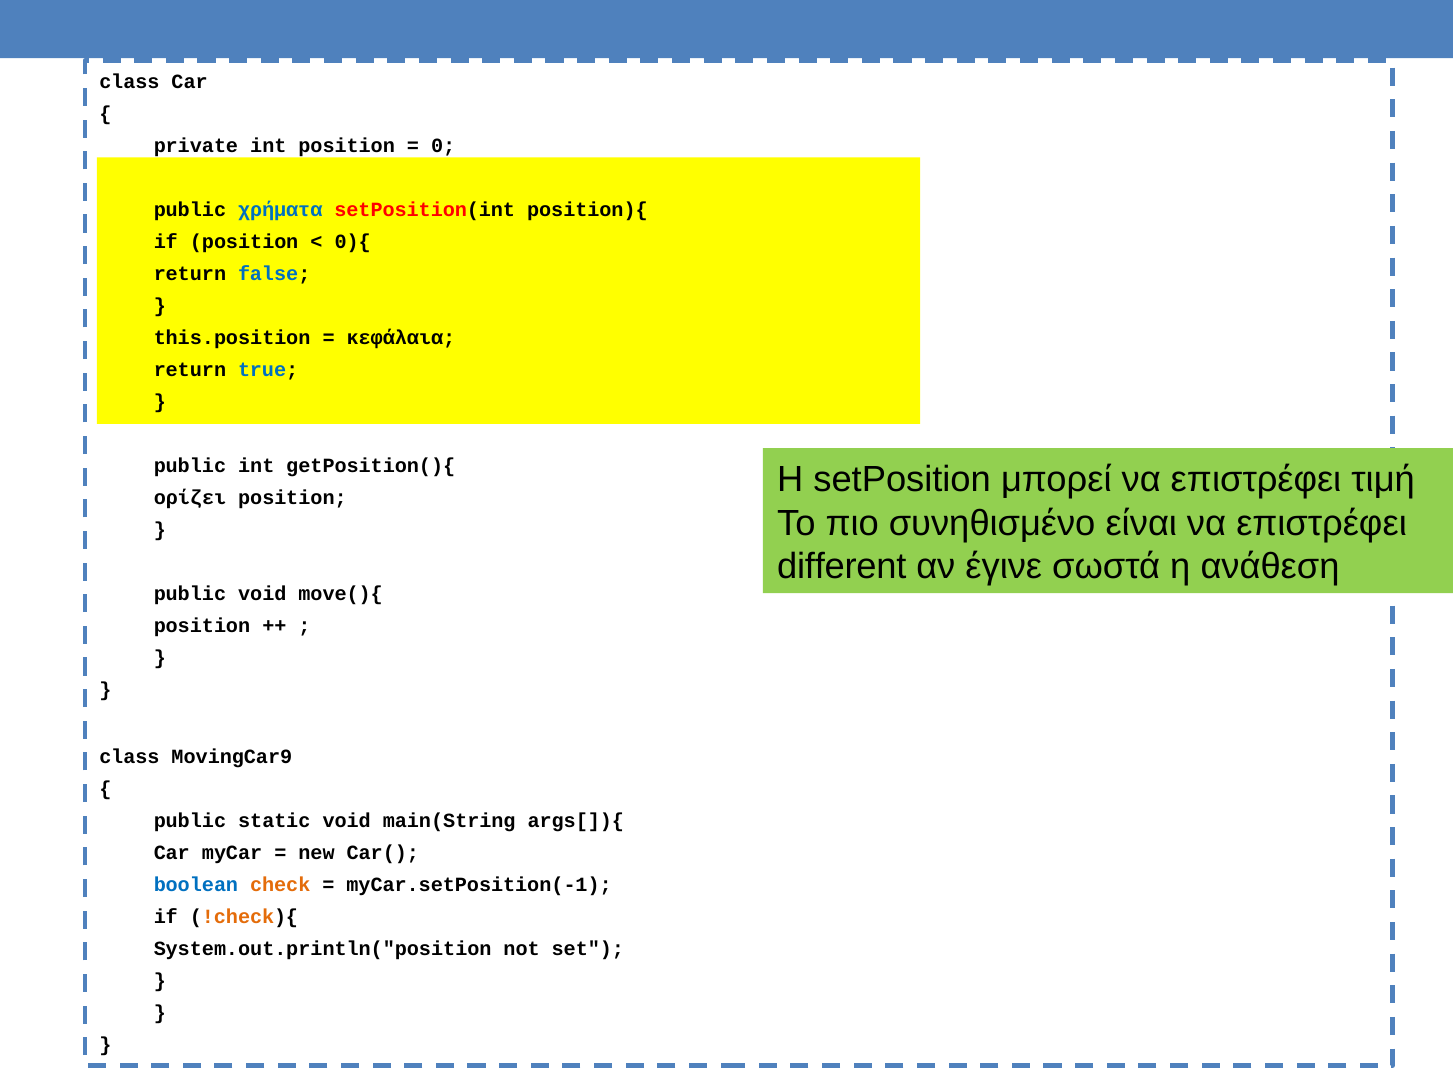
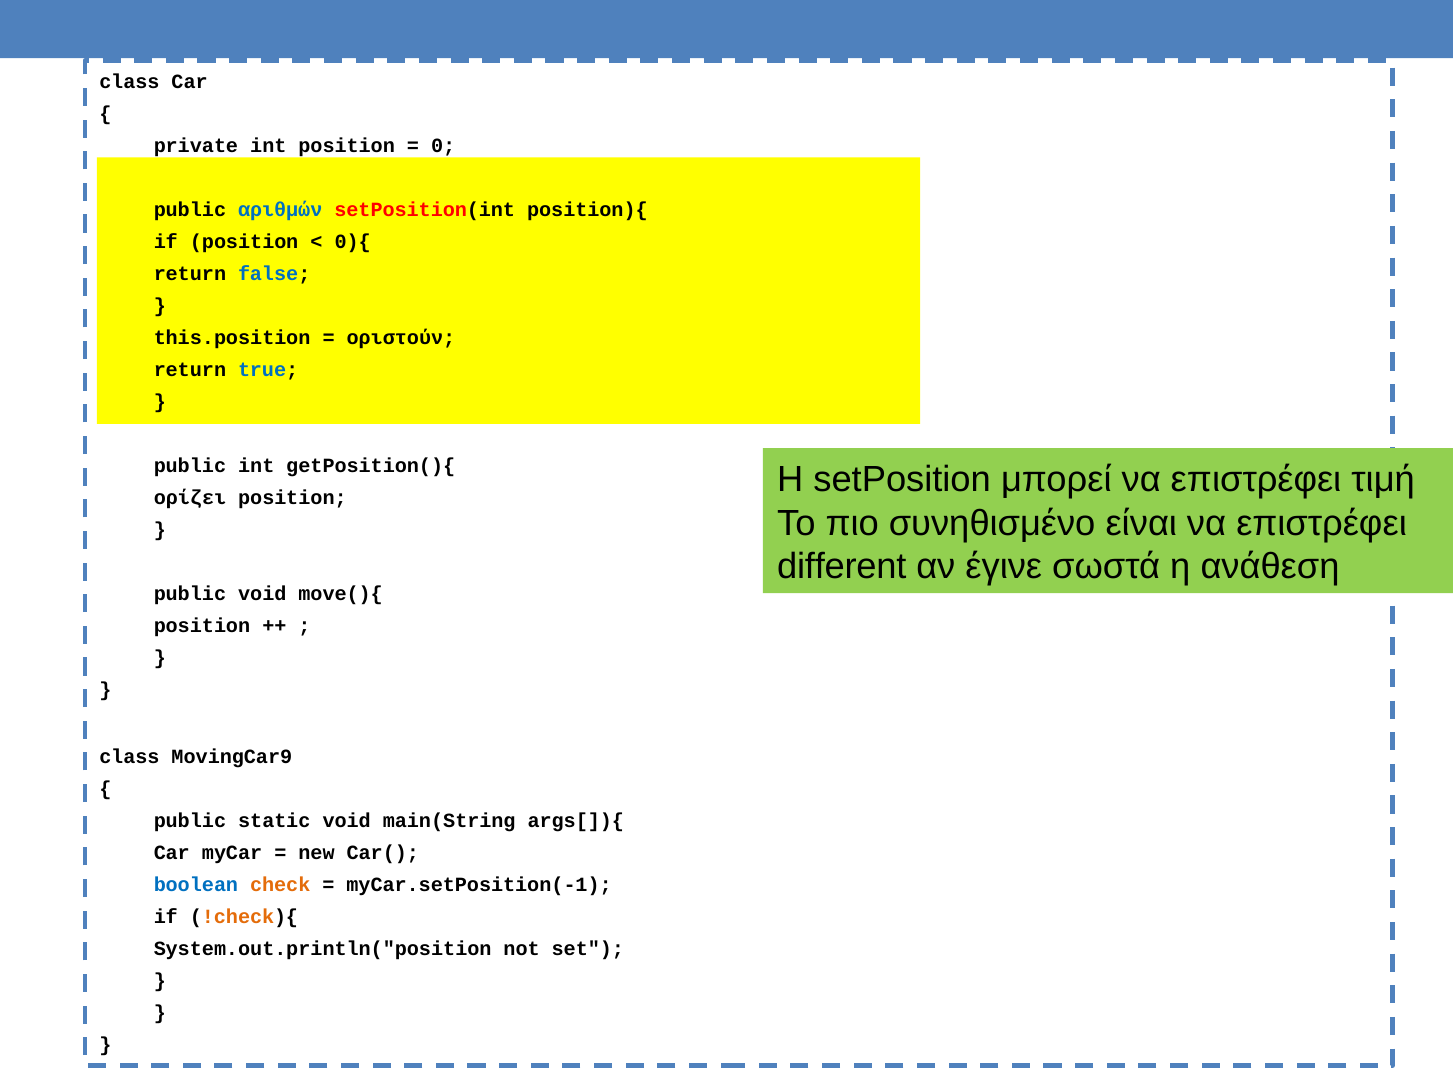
χρήματα: χρήματα -> αριθμών (280, 209)
κεφάλαια: κεφάλαια -> οριστούν (401, 338)
